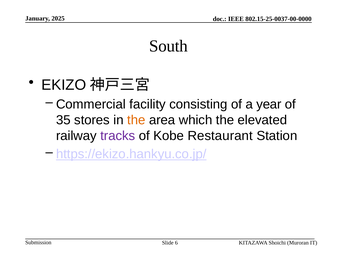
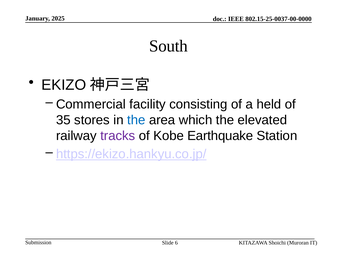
year: year -> held (269, 104)
the colour: orange -> blue (136, 120)
Restaurant: Restaurant -> Earthquake (220, 136)
